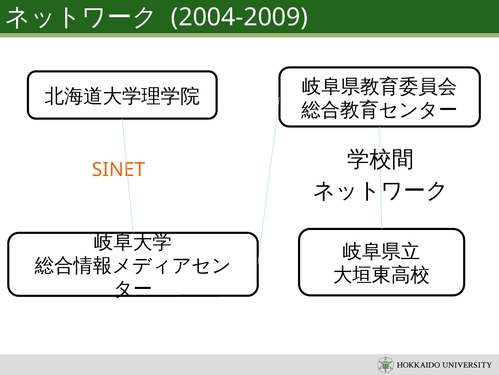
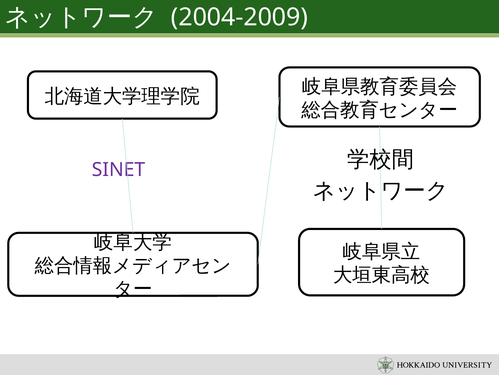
SINET colour: orange -> purple (119, 169)
